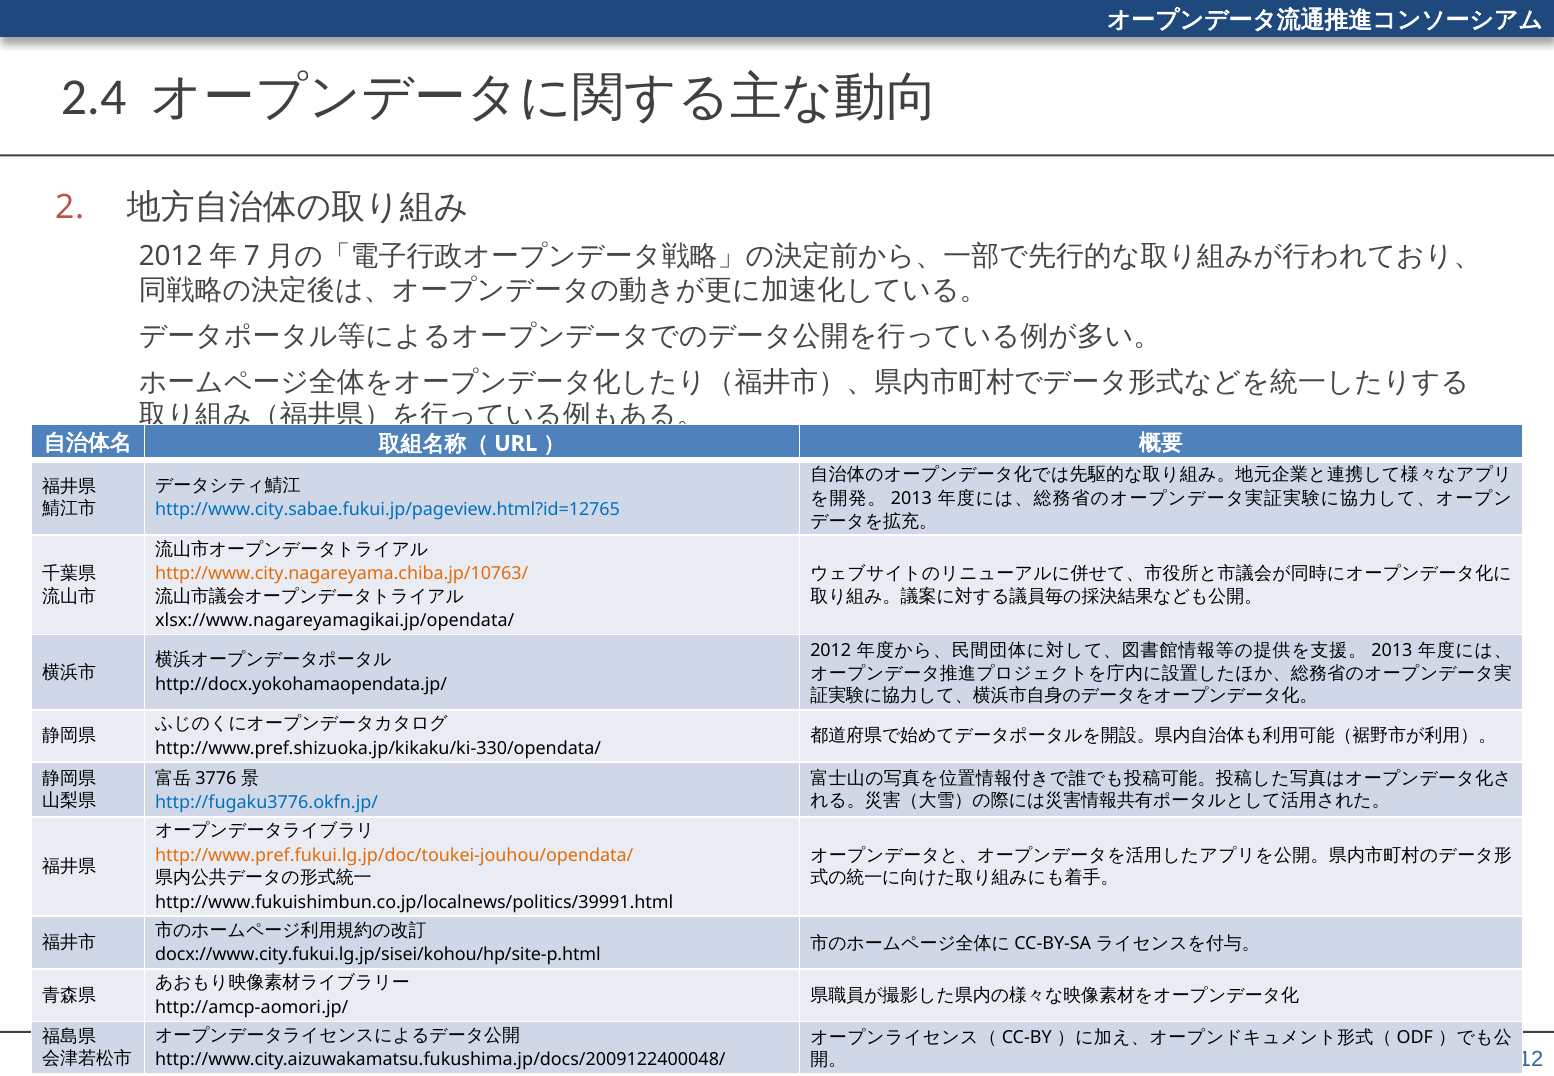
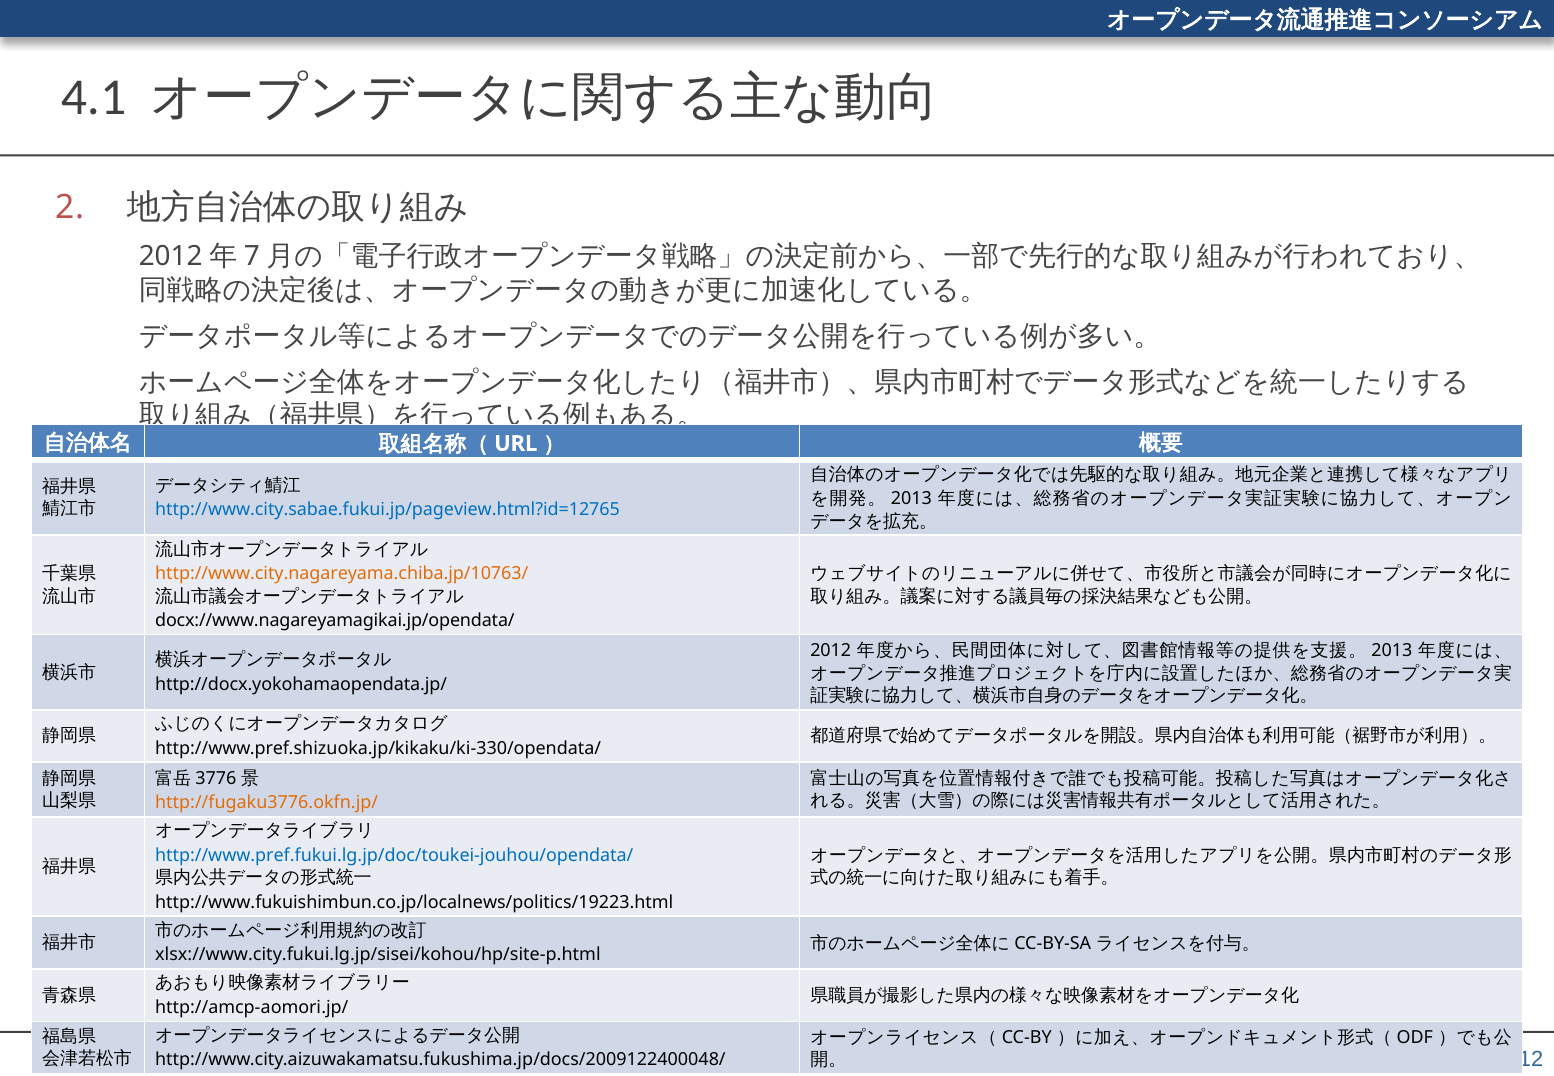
2.4: 2.4 -> 4.1 (94, 97)
xlsx://www.nagareyamagikai.jp/opendata/: xlsx://www.nagareyamagikai.jp/opendata/ -> docx://www.nagareyamagikai.jp/opendata/ (335, 620)
http://fugaku3776.okfn.jp/ colour: blue -> orange (267, 803)
http://www.pref.fukui.lg.jp/doc/toukei-jouhou/opendata/ colour: orange -> blue (394, 855)
http://www.fukuishimbun.co.jp/localnews/politics/39991.html: http://www.fukuishimbun.co.jp/localnews/politics/39991.html -> http://www.fukuishimbun.co.jp/localnews/politics/19223.html (414, 902)
docx://www.city.fukui.lg.jp/sisei/kohou/hp/site-p.html: docx://www.city.fukui.lg.jp/sisei/kohou/hp/site-p.html -> xlsx://www.city.fukui.lg.jp/sisei/kohou/hp/site-p.html (378, 955)
